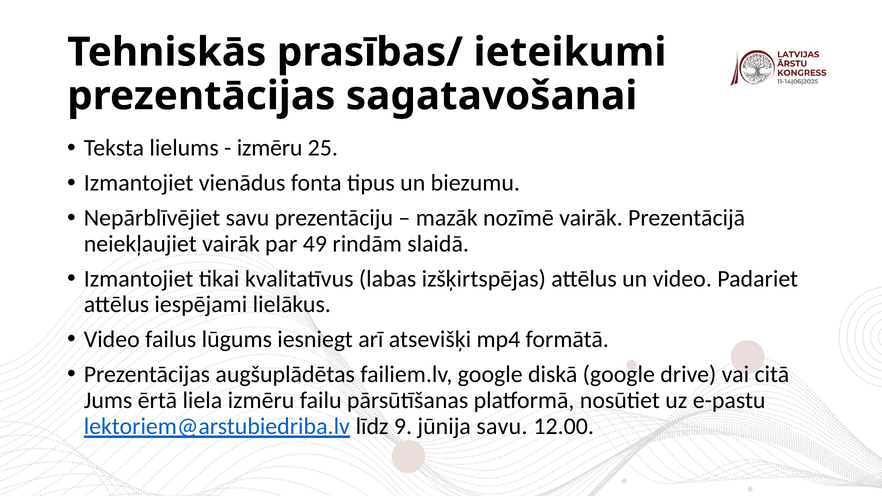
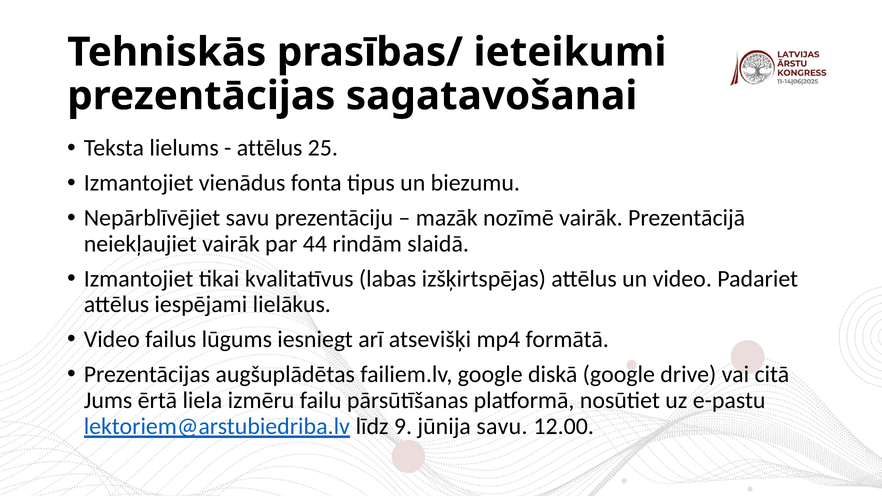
izmēru: izmēru -> attēlus (270, 148)
49: 49 -> 44 (315, 244)
